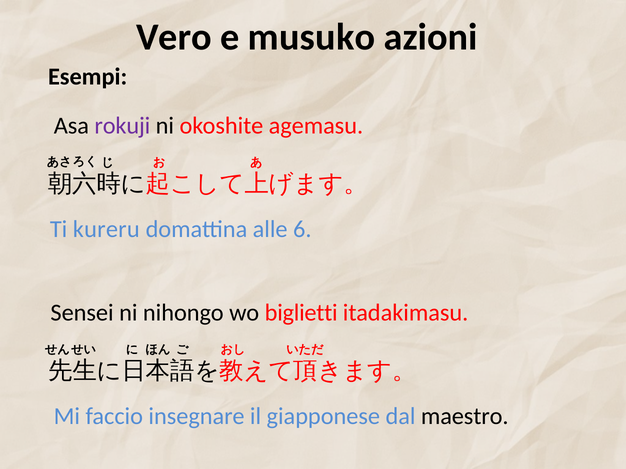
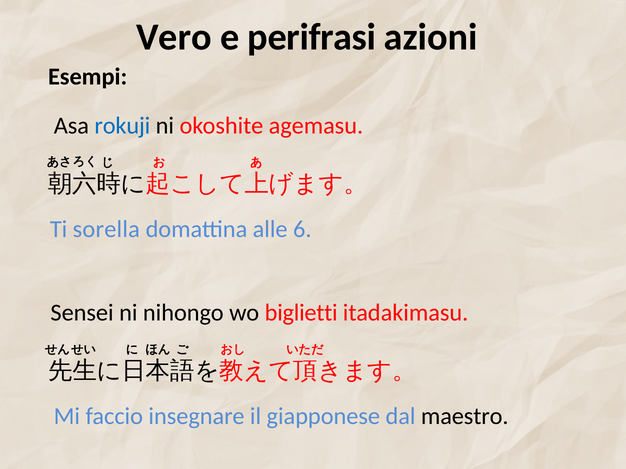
musuko: musuko -> perifrasi (312, 37)
rokuji colour: purple -> blue (122, 126)
kureru: kureru -> sorella (106, 229)
